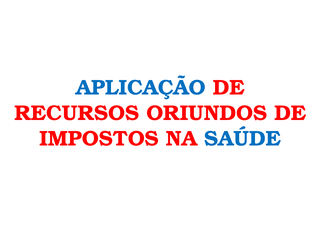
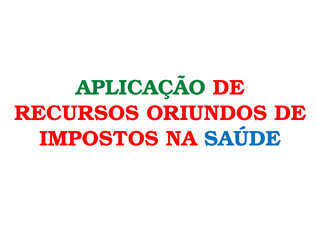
APLICAÇÃO colour: blue -> green (141, 87)
